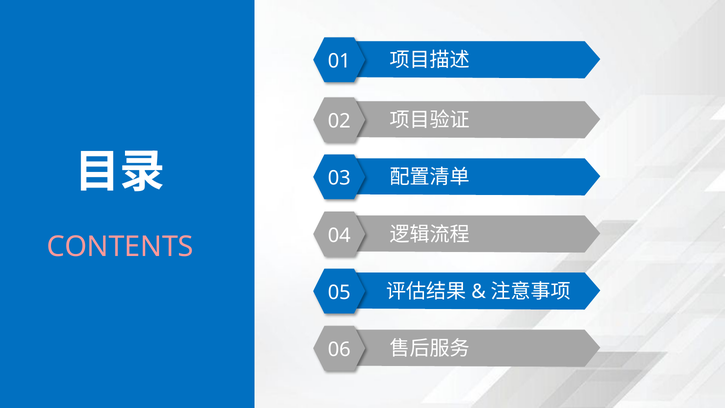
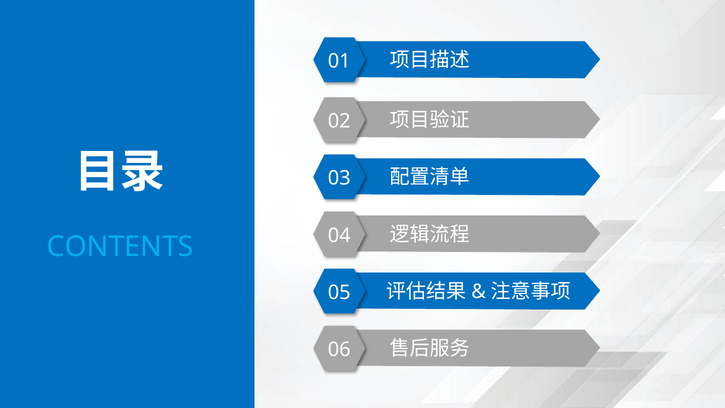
CONTENTS colour: pink -> light blue (120, 247)
